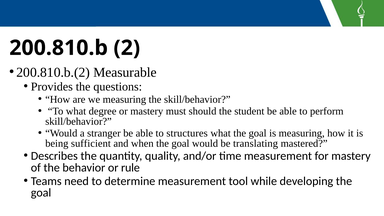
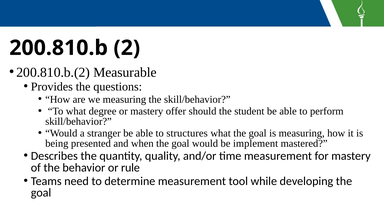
must: must -> offer (176, 111)
sufficient: sufficient -> presented (91, 143)
translating: translating -> implement (256, 143)
